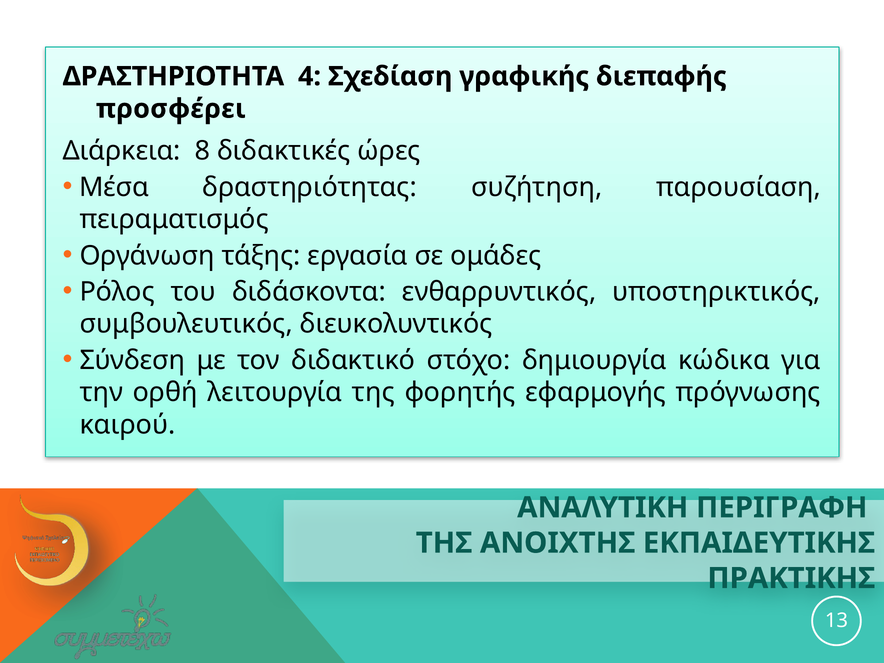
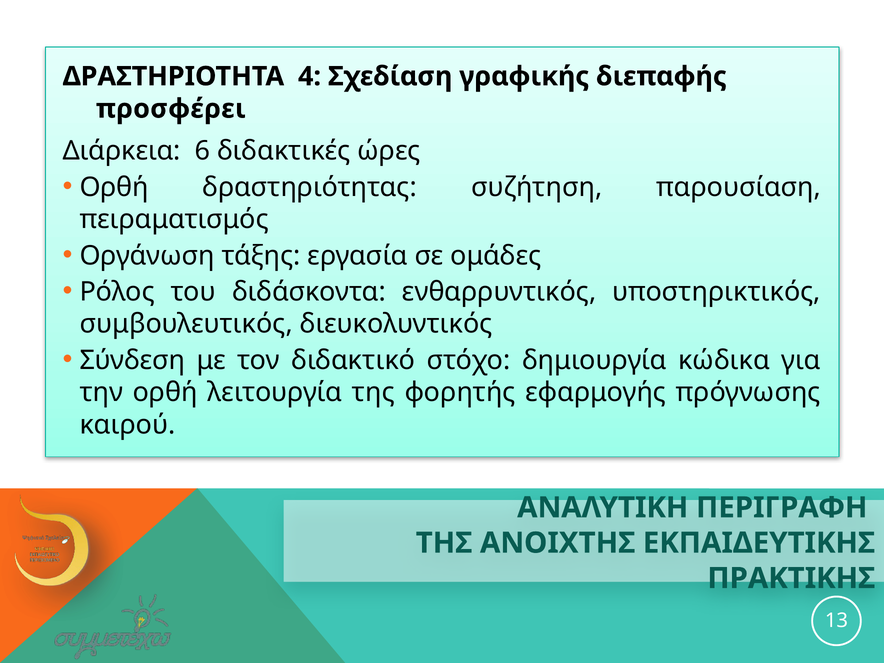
8: 8 -> 6 (202, 151)
Μέσα: Μέσα -> Ορθή (114, 187)
